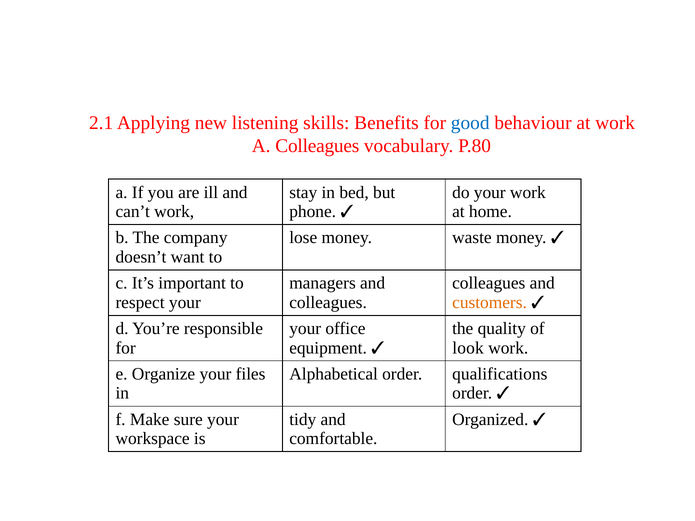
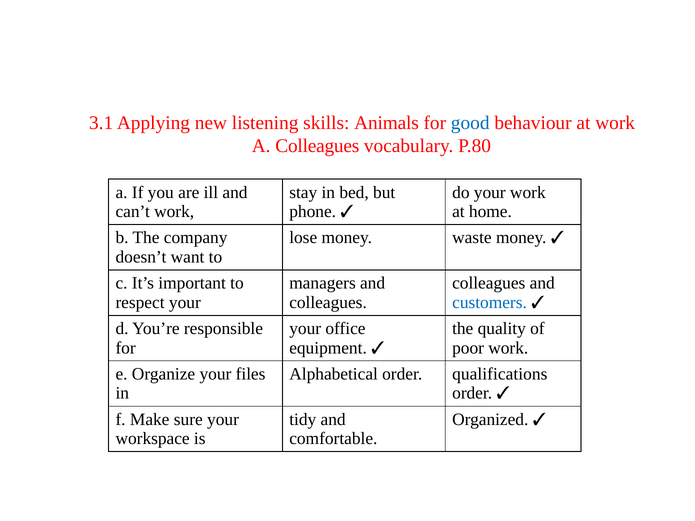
2.1: 2.1 -> 3.1 (101, 123)
Benefits: Benefits -> Animals (387, 123)
customers colour: orange -> blue (490, 303)
look: look -> poor (468, 348)
